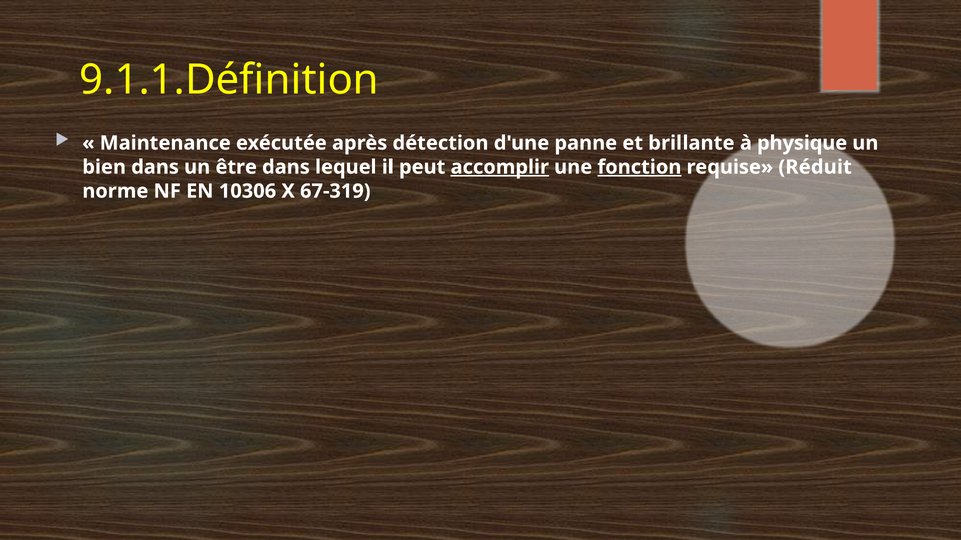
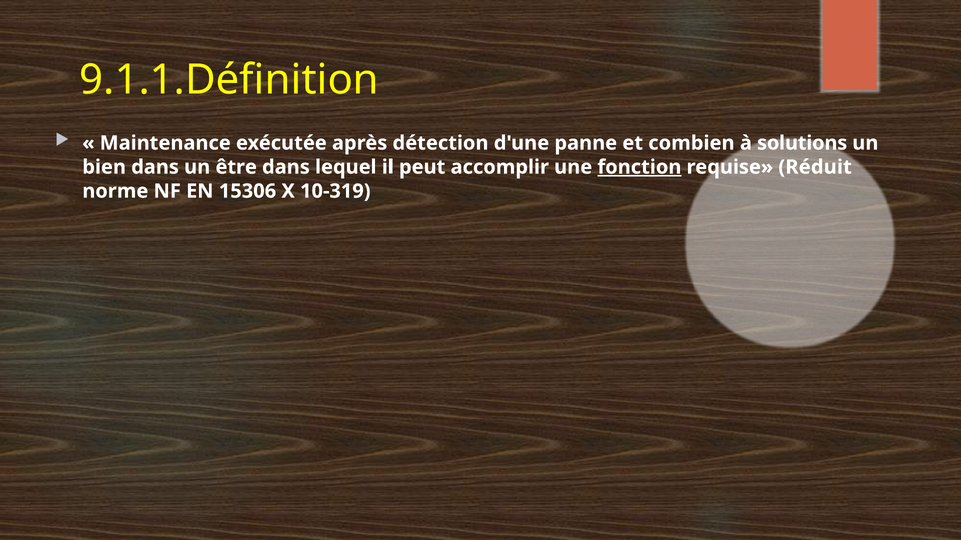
brillante: brillante -> combien (691, 143)
physique: physique -> solutions (802, 143)
accomplir underline: present -> none (500, 167)
10306: 10306 -> 15306 (248, 191)
67-319: 67-319 -> 10-319 (335, 191)
